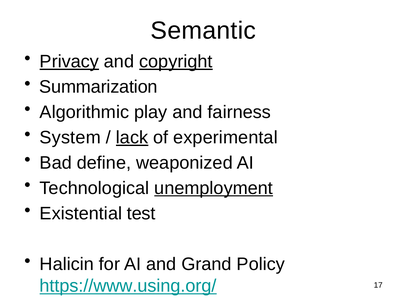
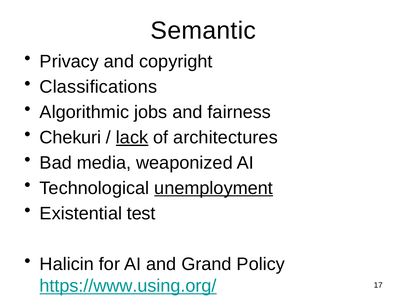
Privacy underline: present -> none (69, 62)
copyright underline: present -> none (176, 62)
Summarization: Summarization -> Classifications (98, 87)
play: play -> jobs (151, 112)
System: System -> Chekuri (70, 138)
experimental: experimental -> architectures (226, 138)
define: define -> media (104, 163)
